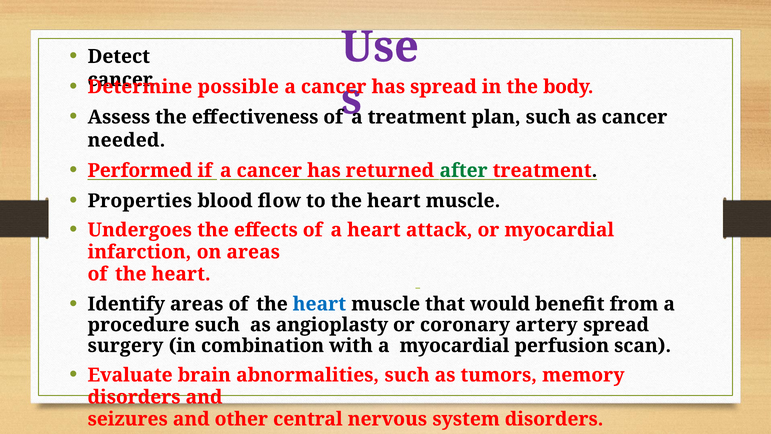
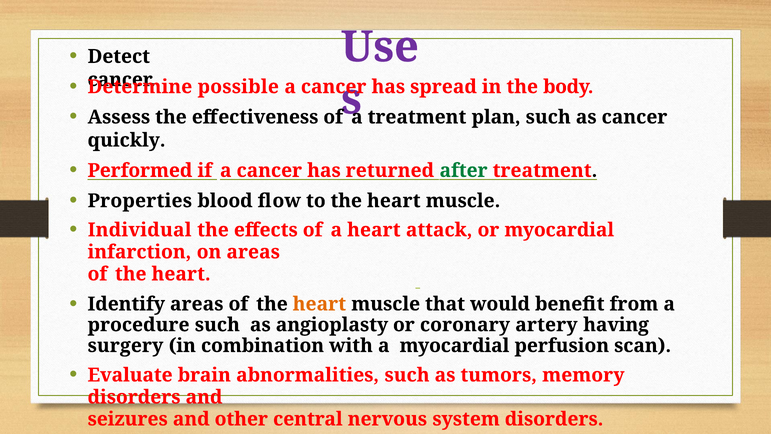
needed: needed -> quickly (127, 140)
Undergoes: Undergoes -> Individual (140, 230)
heart colour: blue -> orange (319, 304)
artery spread: spread -> having (616, 325)
